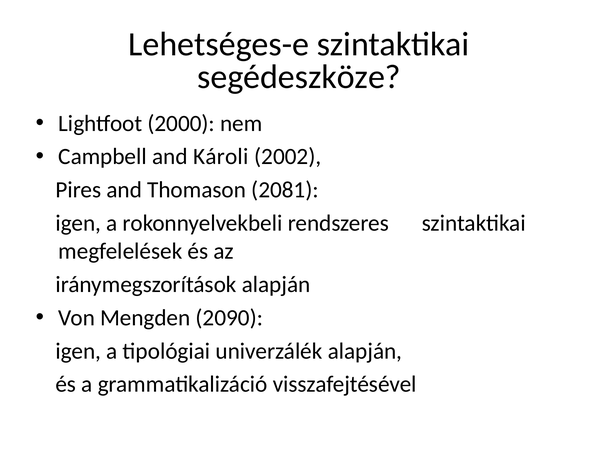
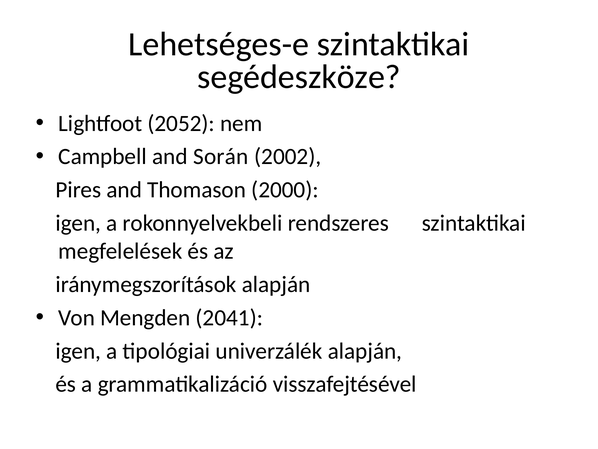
2000: 2000 -> 2052 (181, 123)
Károli: Károli -> Során (221, 156)
2081: 2081 -> 2000 (285, 190)
2090: 2090 -> 2041 (229, 317)
